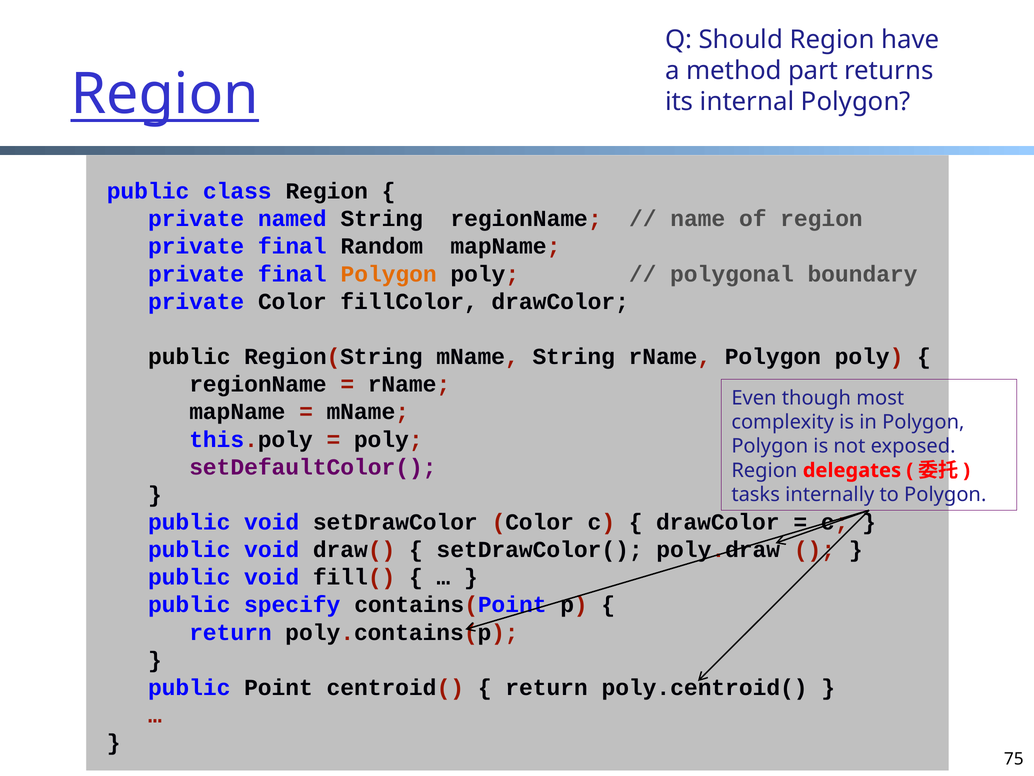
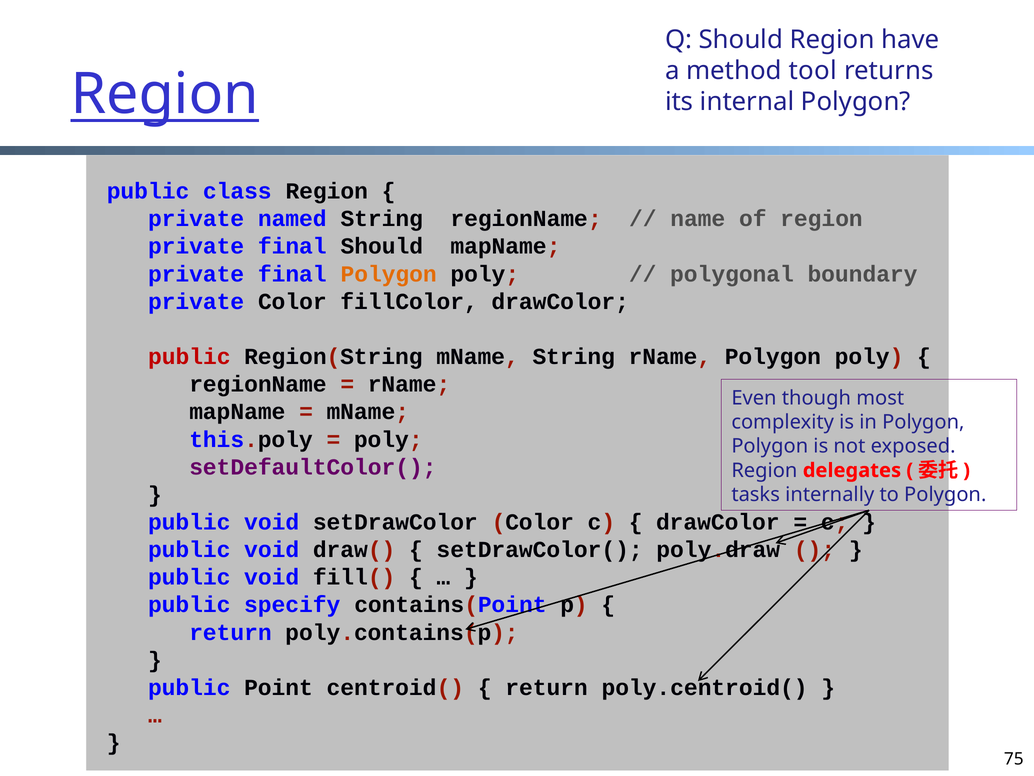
part: part -> tool (813, 71)
final Random: Random -> Should (382, 246)
public colour: black -> red (189, 356)
